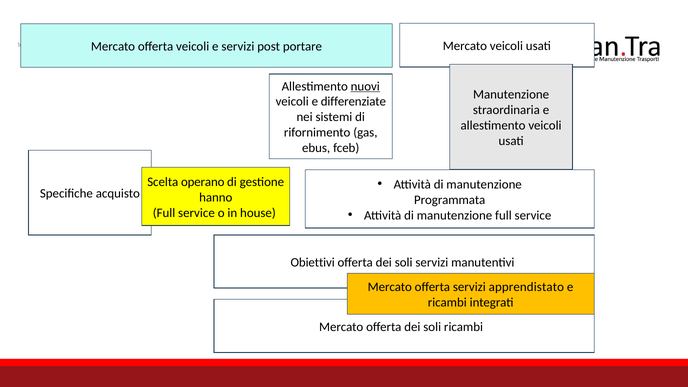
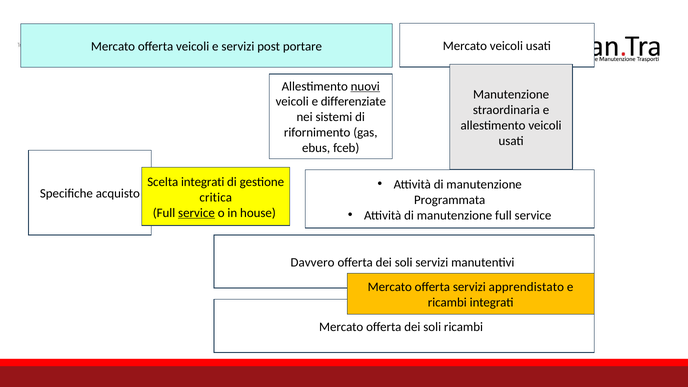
Scelta operano: operano -> integrati (203, 182)
hanno: hanno -> critica (216, 197)
service underline: none -> present (196, 213)
Obiettivi: Obiettivi -> Davvero (313, 262)
